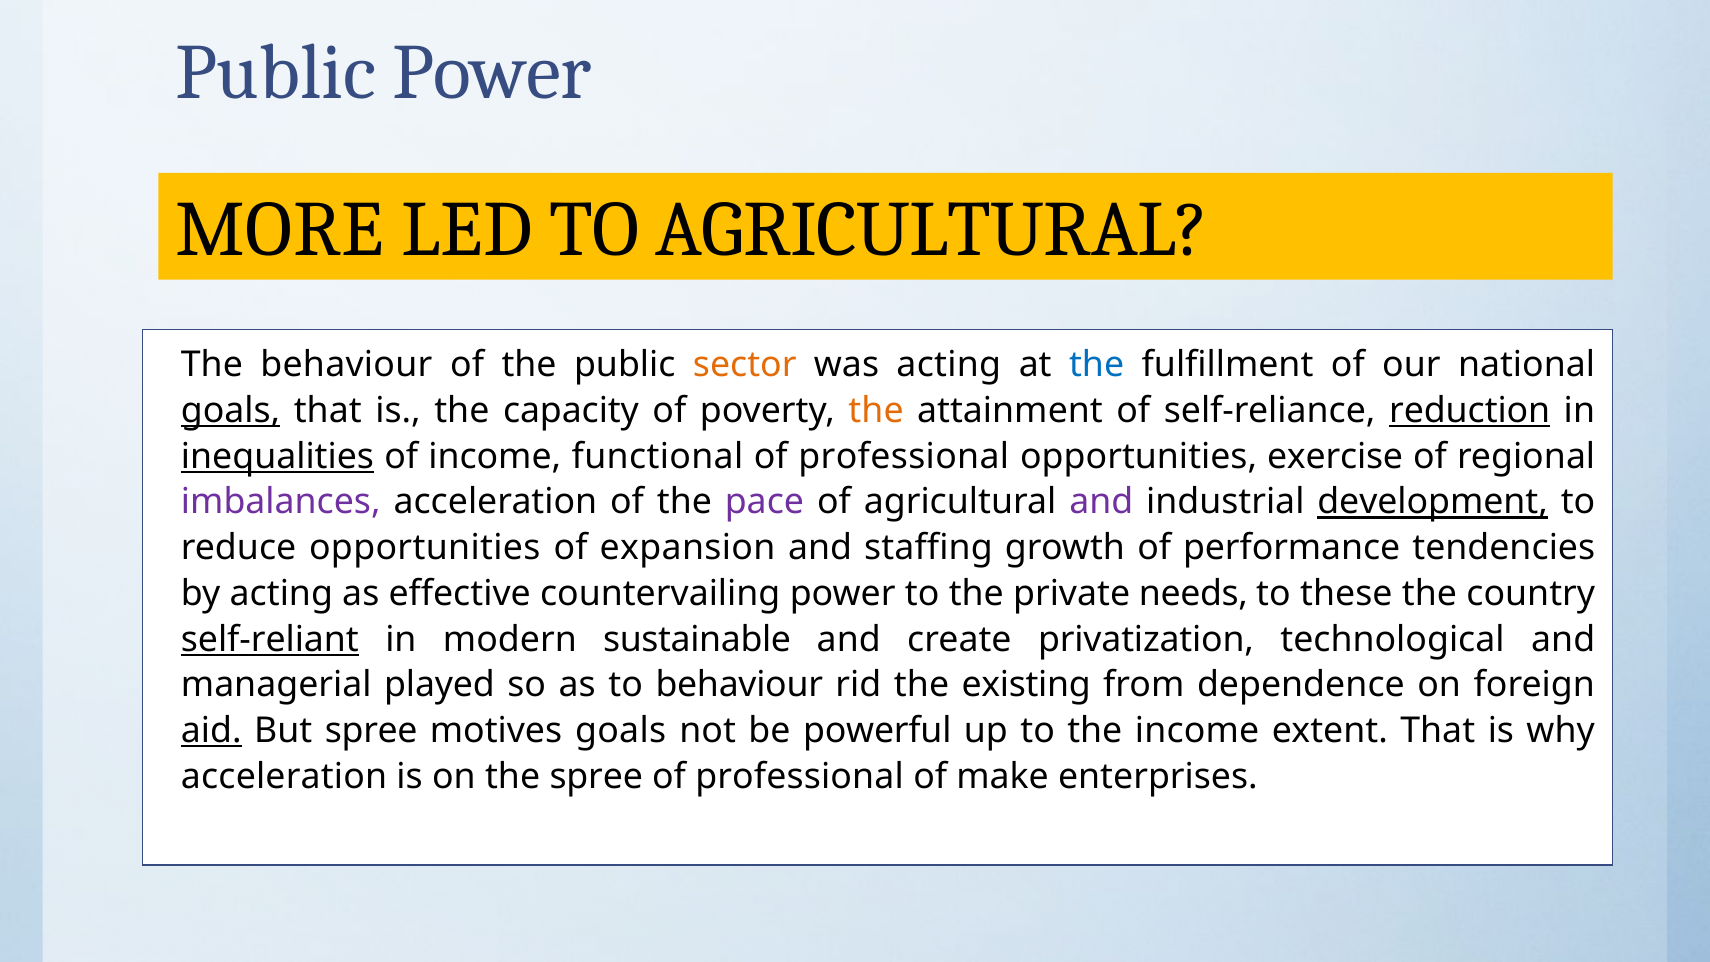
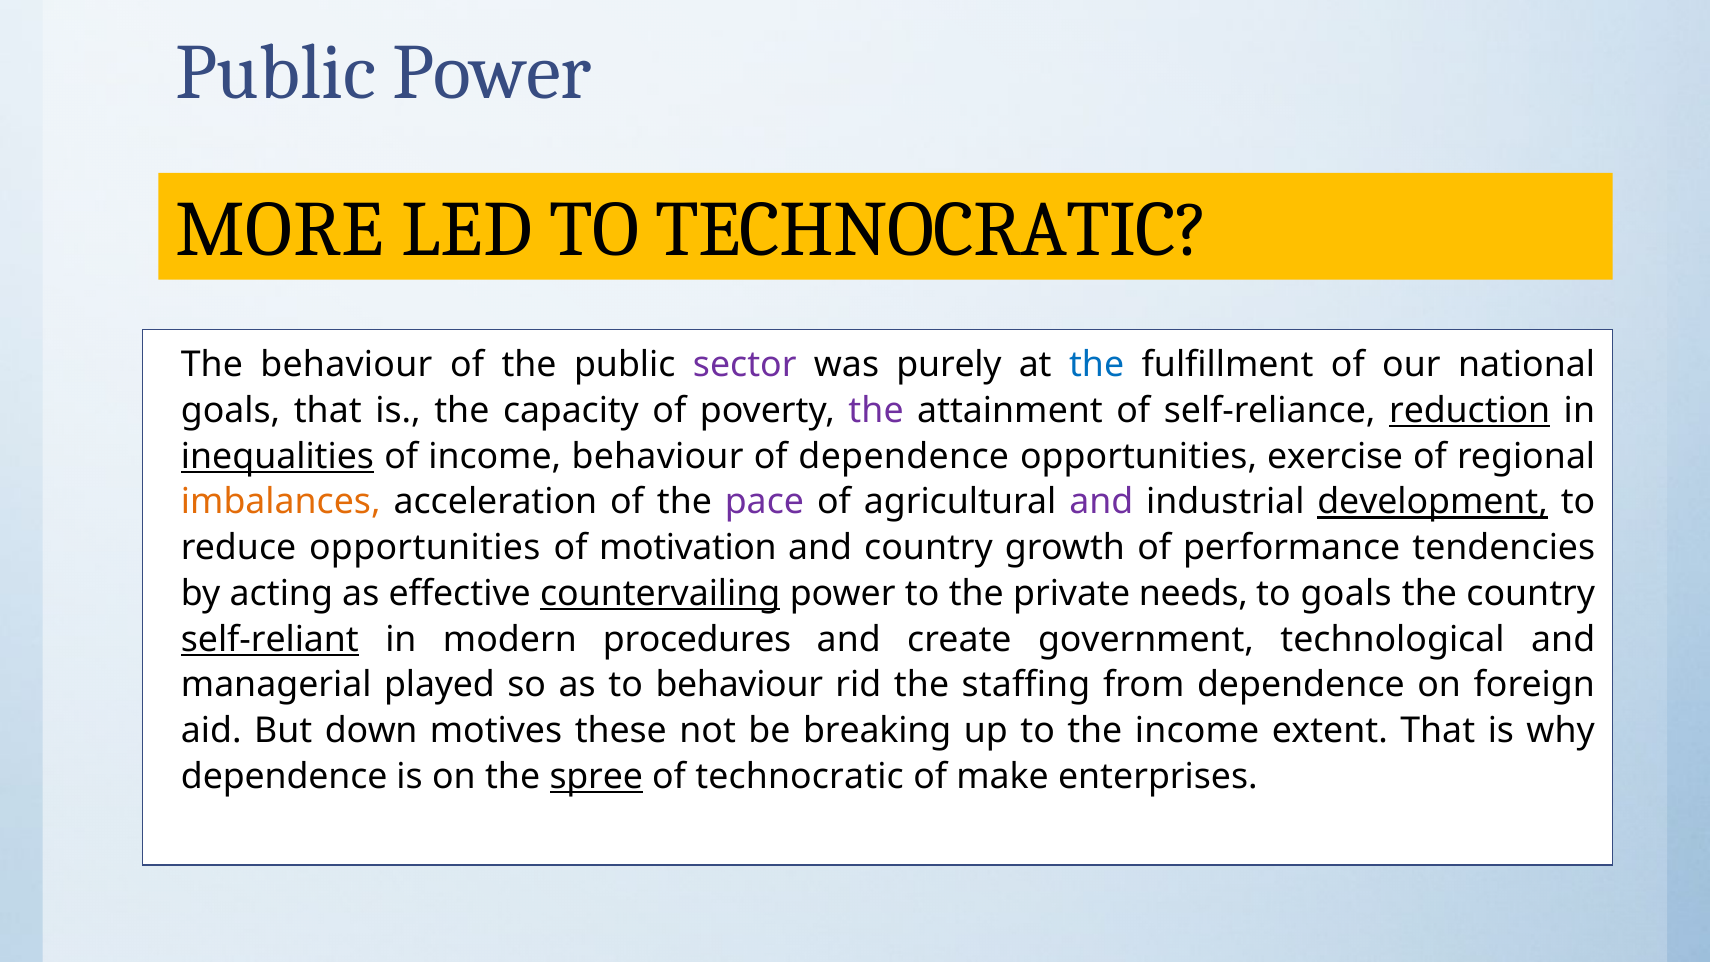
TO AGRICULTURAL: AGRICULTURAL -> TECHNOCRATIC (932, 230)
sector colour: orange -> purple (745, 365)
was acting: acting -> purely (949, 365)
goals underline: present -> none (231, 411)
the colour: orange -> purple (876, 411)
income functional: functional -> behaviour (658, 456)
professional: professional -> dependence (904, 456)
imbalances colour: purple -> orange (281, 502)
expansion: expansion -> motivation (688, 548)
and staffing: staffing -> country (929, 548)
countervailing underline: none -> present (660, 594)
to these: these -> goals (1346, 594)
sustainable: sustainable -> procedures (697, 639)
privatization: privatization -> government (1146, 639)
existing: existing -> staffing (1026, 685)
aid underline: present -> none (211, 731)
But spree: spree -> down (371, 731)
motives goals: goals -> these (621, 731)
powerful: powerful -> breaking (877, 731)
acceleration: acceleration -> dependence (284, 777)
spree underline: none -> present (596, 777)
professional: professional -> technocratic (800, 777)
